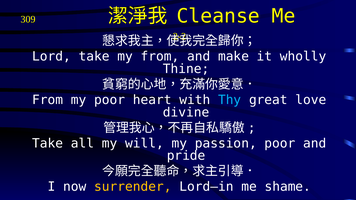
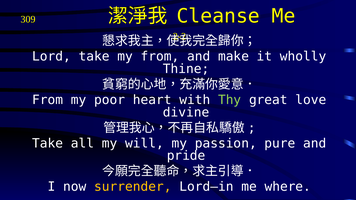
Thy colour: light blue -> light green (230, 100)
passion poor: poor -> pure (280, 143)
shame: shame -> where (288, 187)
